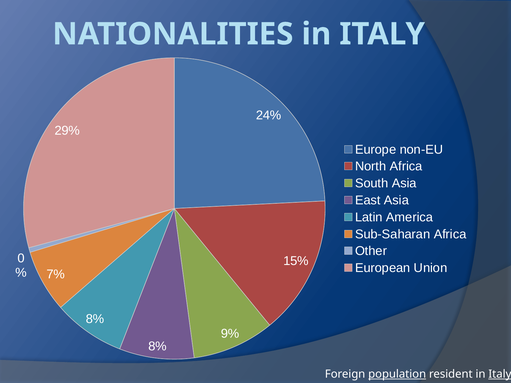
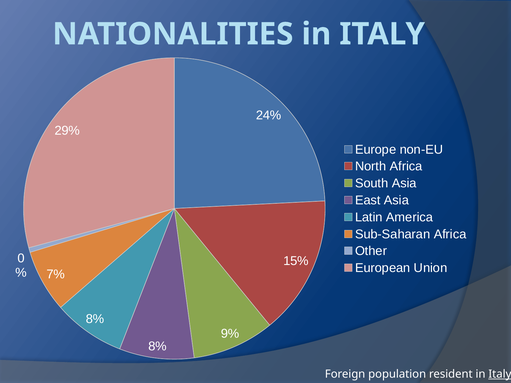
population underline: present -> none (397, 374)
